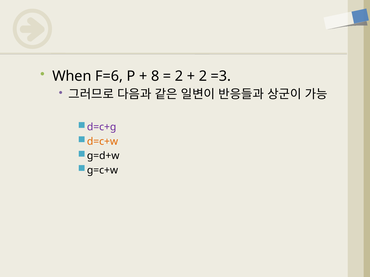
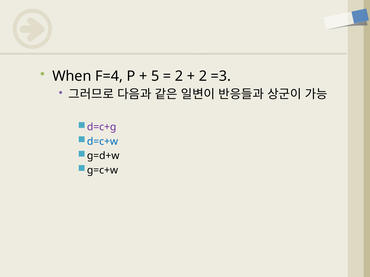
F=6: F=6 -> F=4 (109, 76)
8: 8 -> 5 (155, 76)
d=c+w colour: orange -> blue (102, 142)
